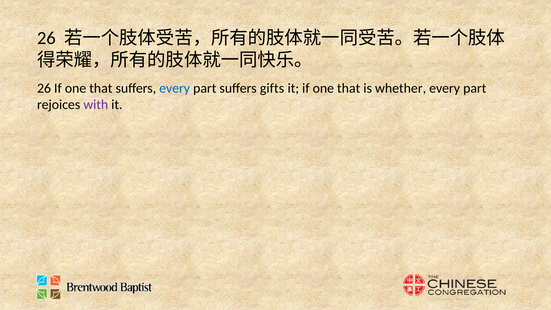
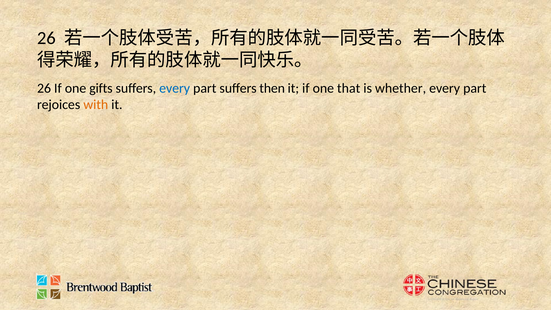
26 If one that: that -> gifts (101, 88)
gifts: gifts -> then (272, 88)
with colour: purple -> orange (96, 105)
